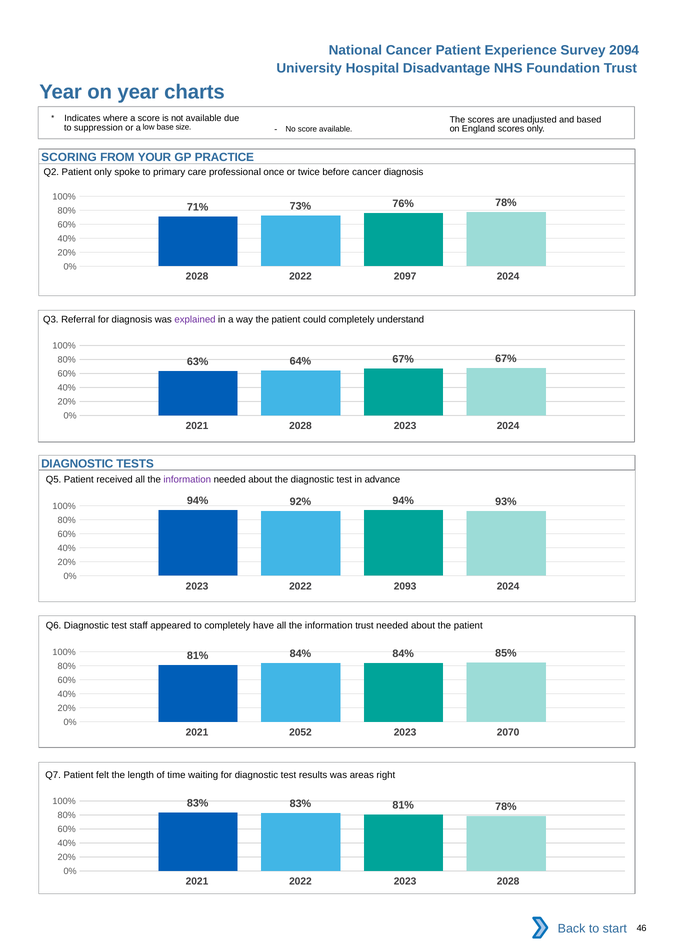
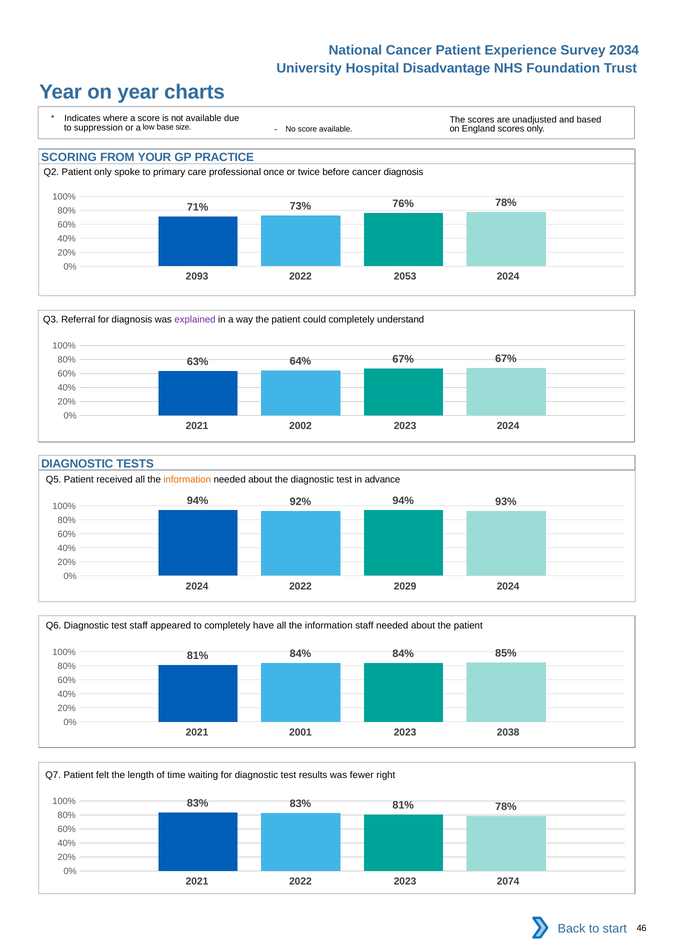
2094: 2094 -> 2034 (624, 50)
2028: 2028 -> 2093 (197, 277)
2097: 2097 -> 2053 (405, 277)
2021 2028: 2028 -> 2002 (300, 426)
information colour: purple -> orange (187, 480)
2023: 2023 -> 2024 (197, 586)
2093: 2093 -> 2029 (405, 586)
information trust: trust -> staff (364, 626)
2052: 2052 -> 2001 (300, 733)
2070: 2070 -> 2038 (508, 733)
areas: areas -> fewer (362, 775)
2023 2028: 2028 -> 2074 (508, 882)
